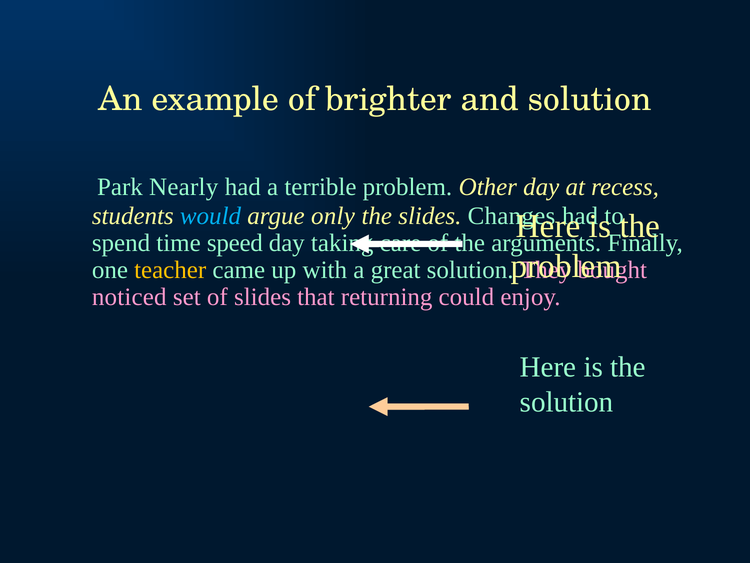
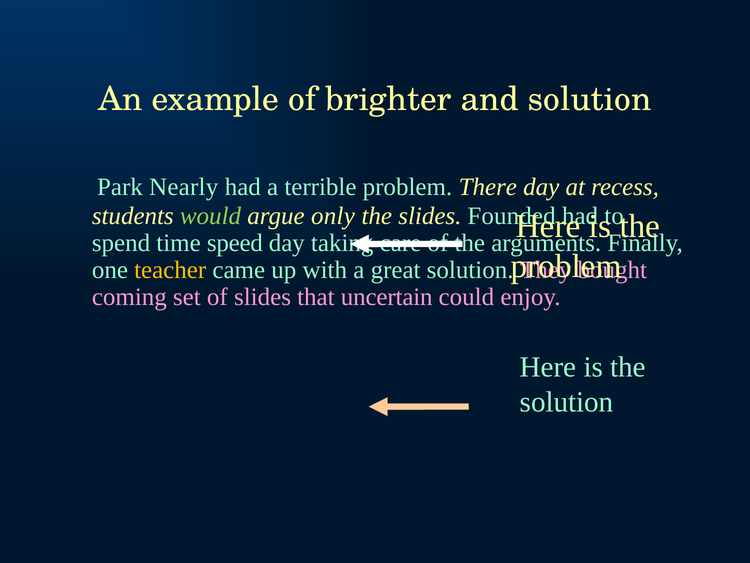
Other: Other -> There (488, 187)
would colour: light blue -> light green (211, 216)
Changes: Changes -> Founded (512, 216)
noticed: noticed -> coming (129, 297)
returning: returning -> uncertain (387, 297)
